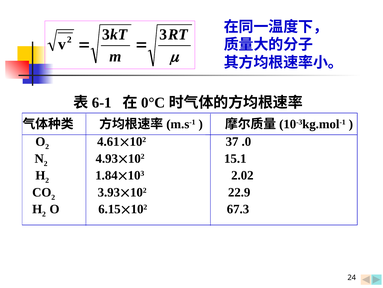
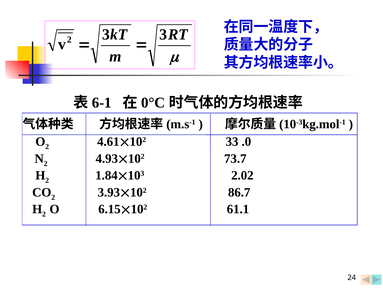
37: 37 -> 33 (232, 141)
15.1: 15.1 -> 73.7 (235, 158)
22.9: 22.9 -> 86.7 (239, 192)
67.3: 67.3 -> 61.1 (238, 209)
